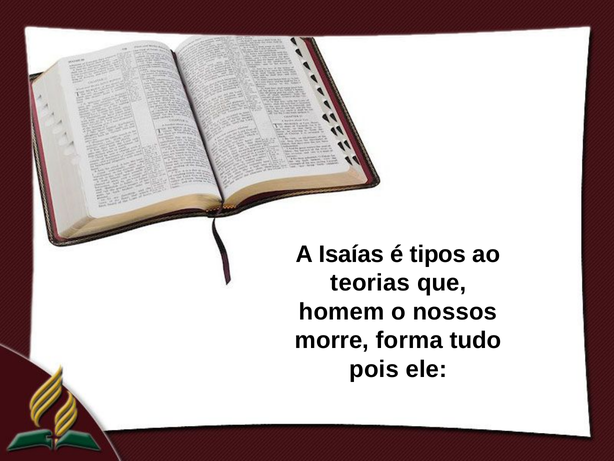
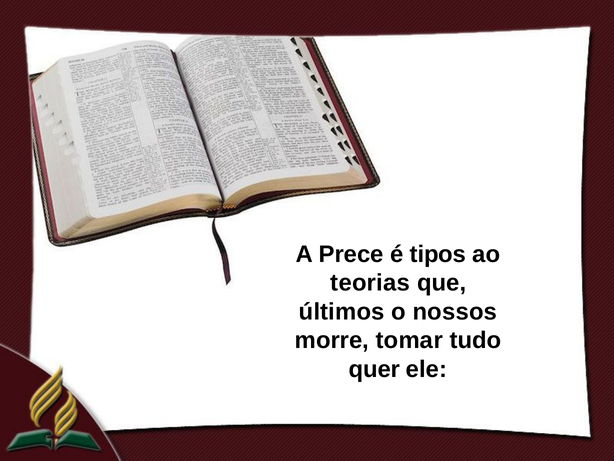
Isaías: Isaías -> Prece (351, 254)
homem: homem -> últimos (342, 311)
forma: forma -> tomar (409, 340)
pois: pois -> quer (374, 369)
